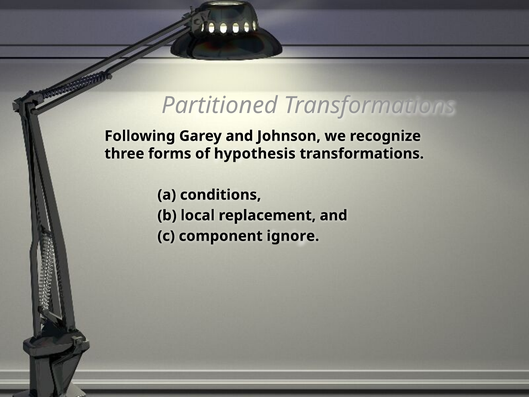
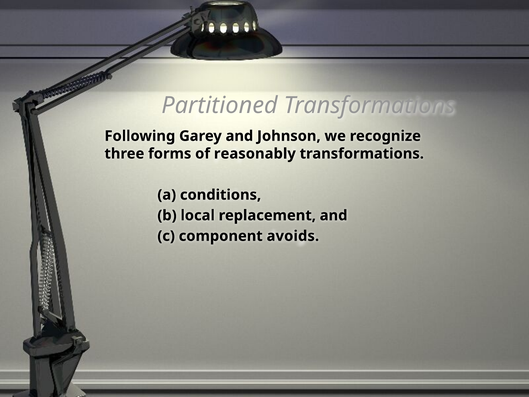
hypothesis: hypothesis -> reasonably (255, 154)
ignore: ignore -> avoids (293, 236)
